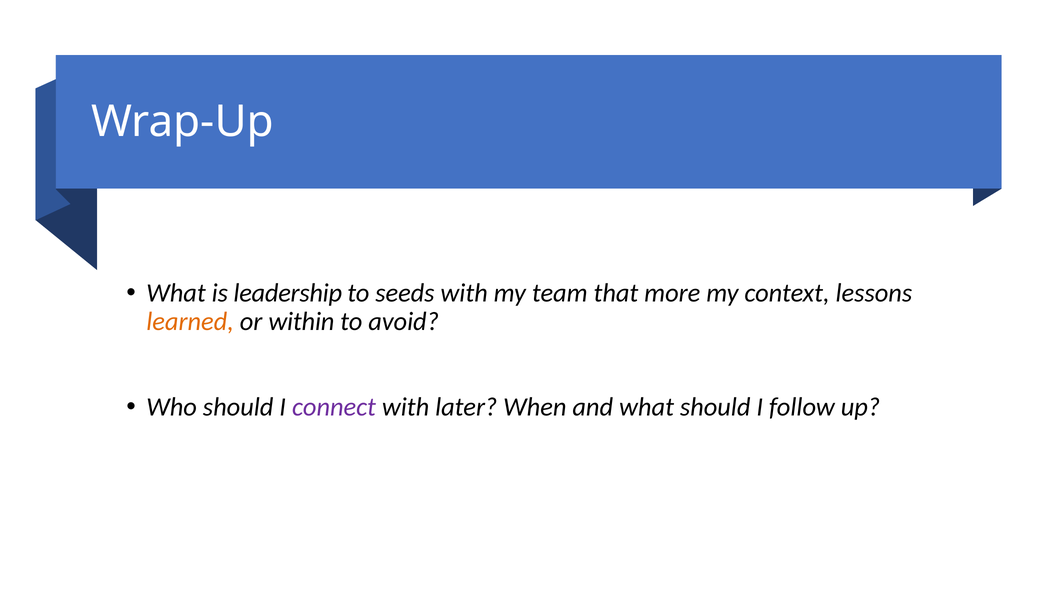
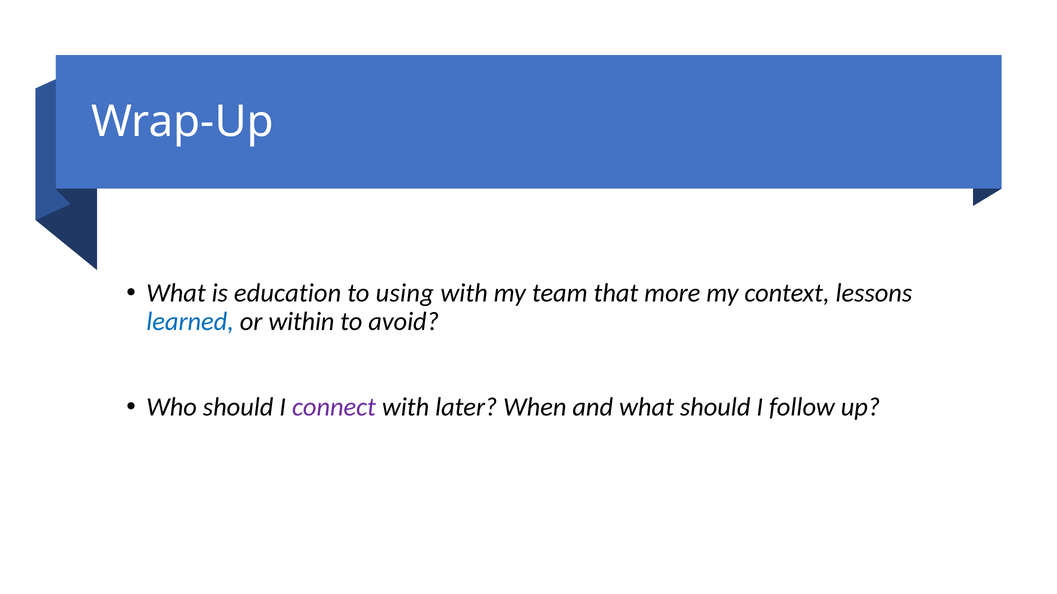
leadership: leadership -> education (288, 294)
seeds: seeds -> using (405, 294)
learned colour: orange -> blue (190, 322)
